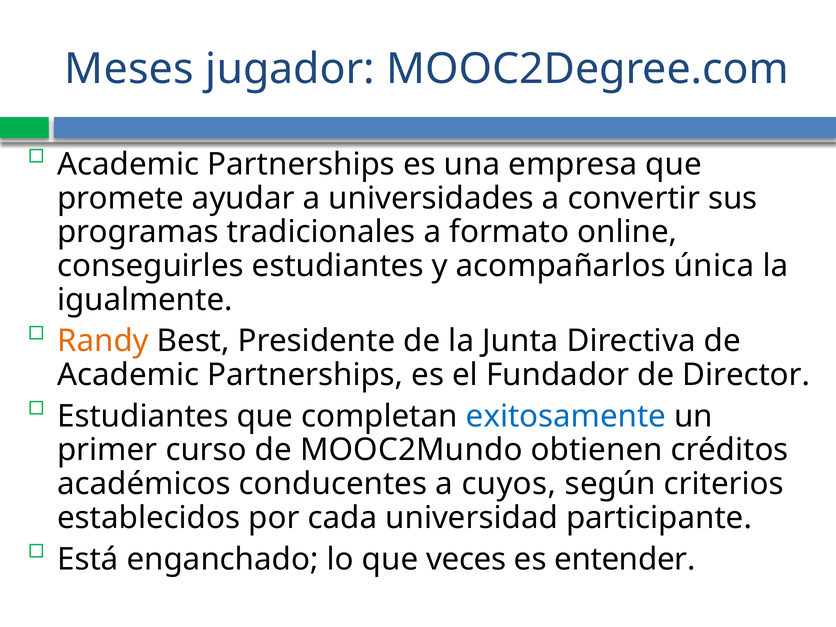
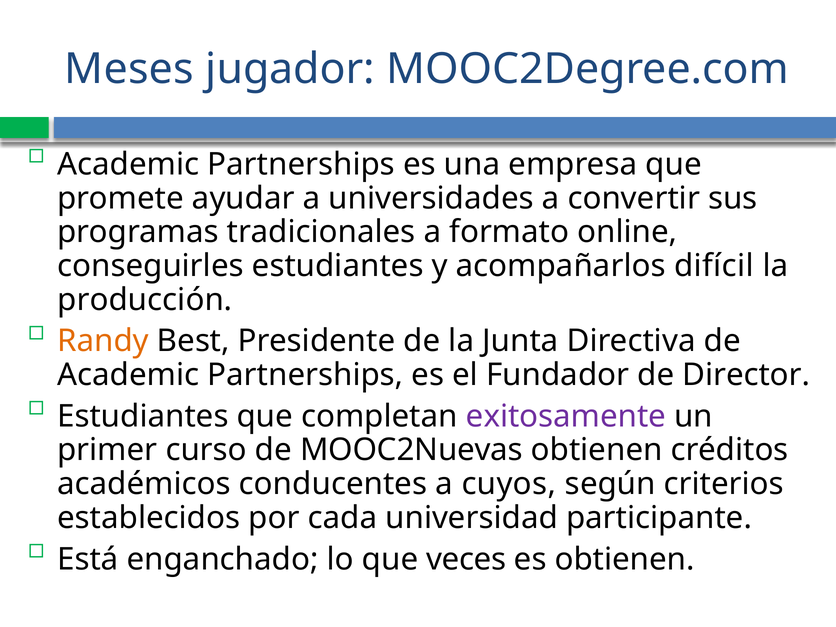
única: única -> difícil (714, 266)
igualmente: igualmente -> producción (145, 300)
exitosamente colour: blue -> purple (566, 416)
MOOC2Mundo: MOOC2Mundo -> MOOC2Nuevas (412, 450)
es entender: entender -> obtienen (625, 559)
